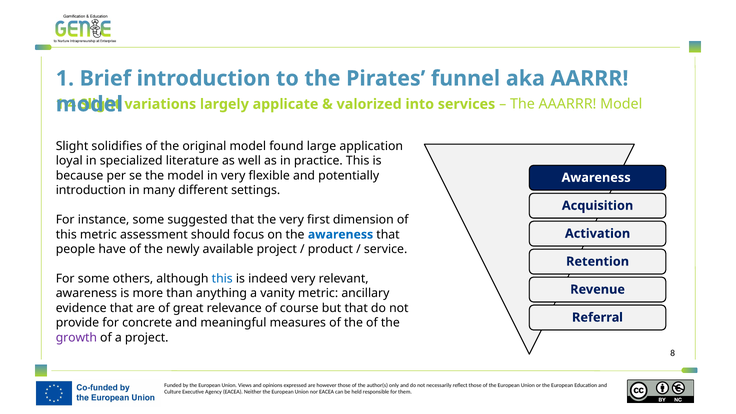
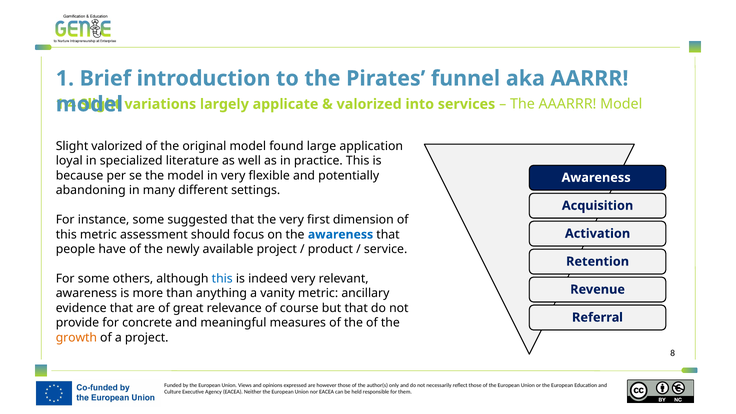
Slight solidifies: solidifies -> valorized (117, 146)
introduction: introduction -> abandoning (91, 190)
growth colour: purple -> orange (76, 338)
